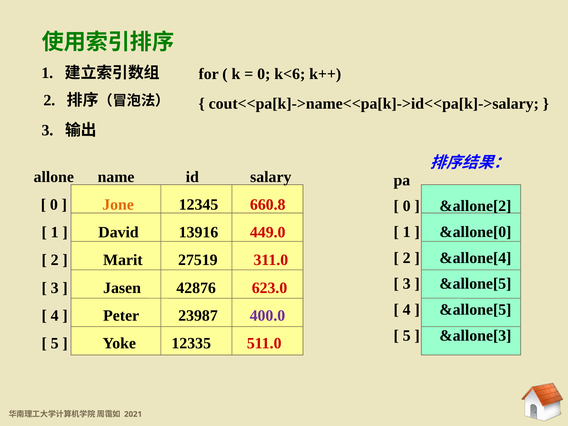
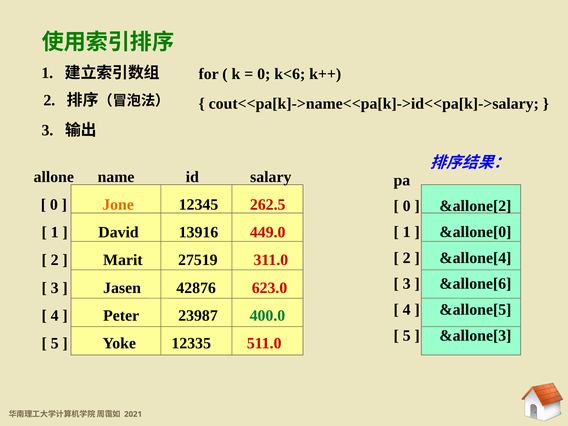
660.8: 660.8 -> 262.5 (268, 205)
&allone[5: &allone[5 -> &allone[6 (475, 284)
400.0 colour: purple -> green (267, 316)
